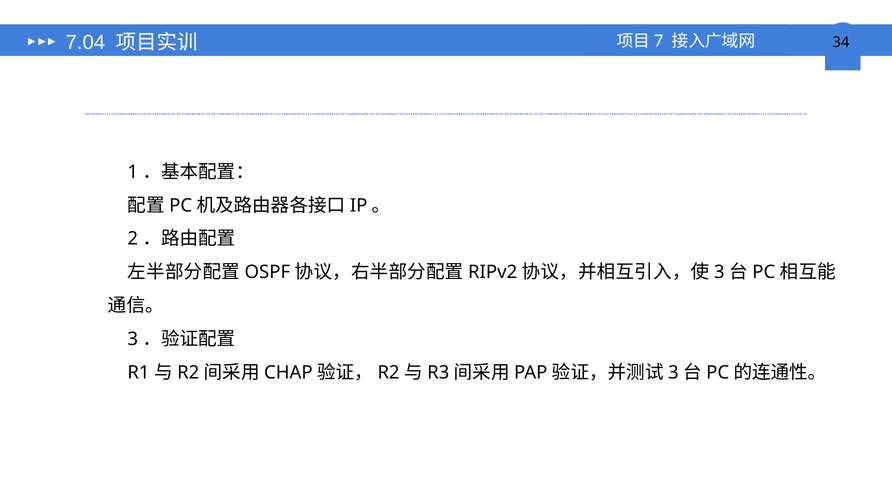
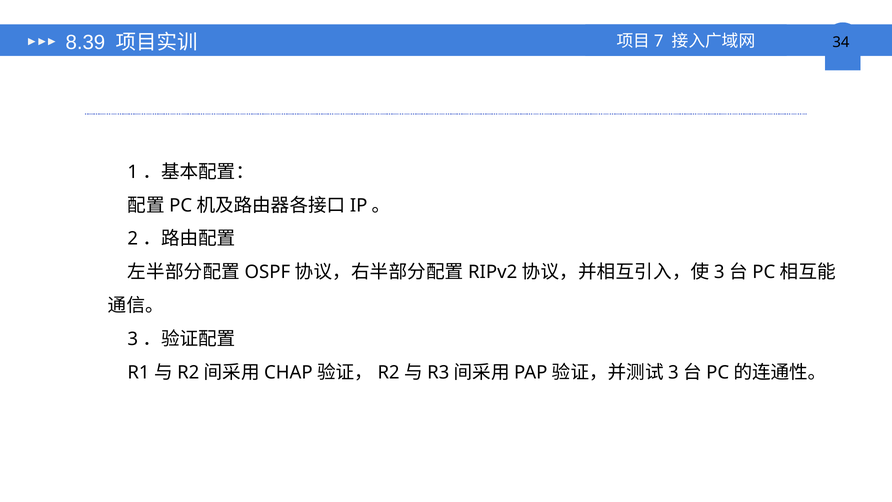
7.04: 7.04 -> 8.39 (85, 43)
